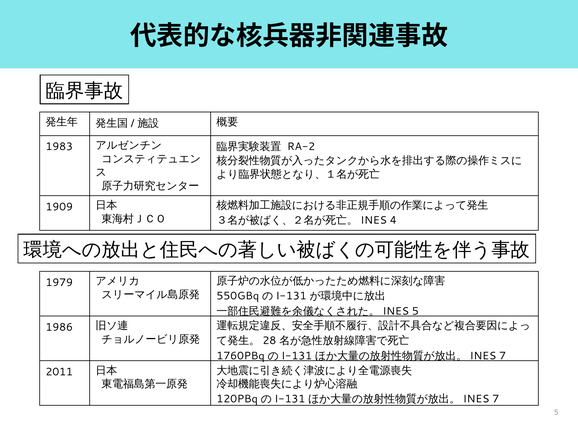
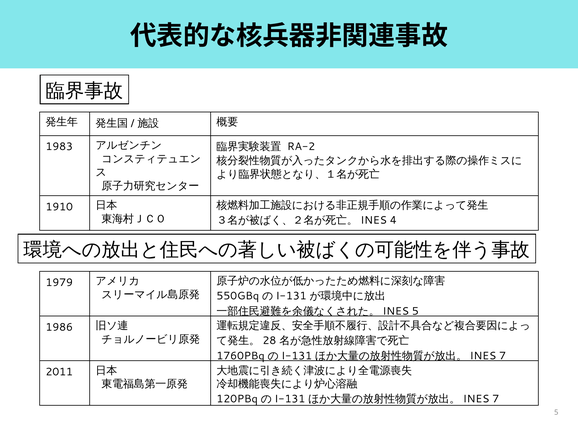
1909: 1909 -> 1910 (59, 207)
